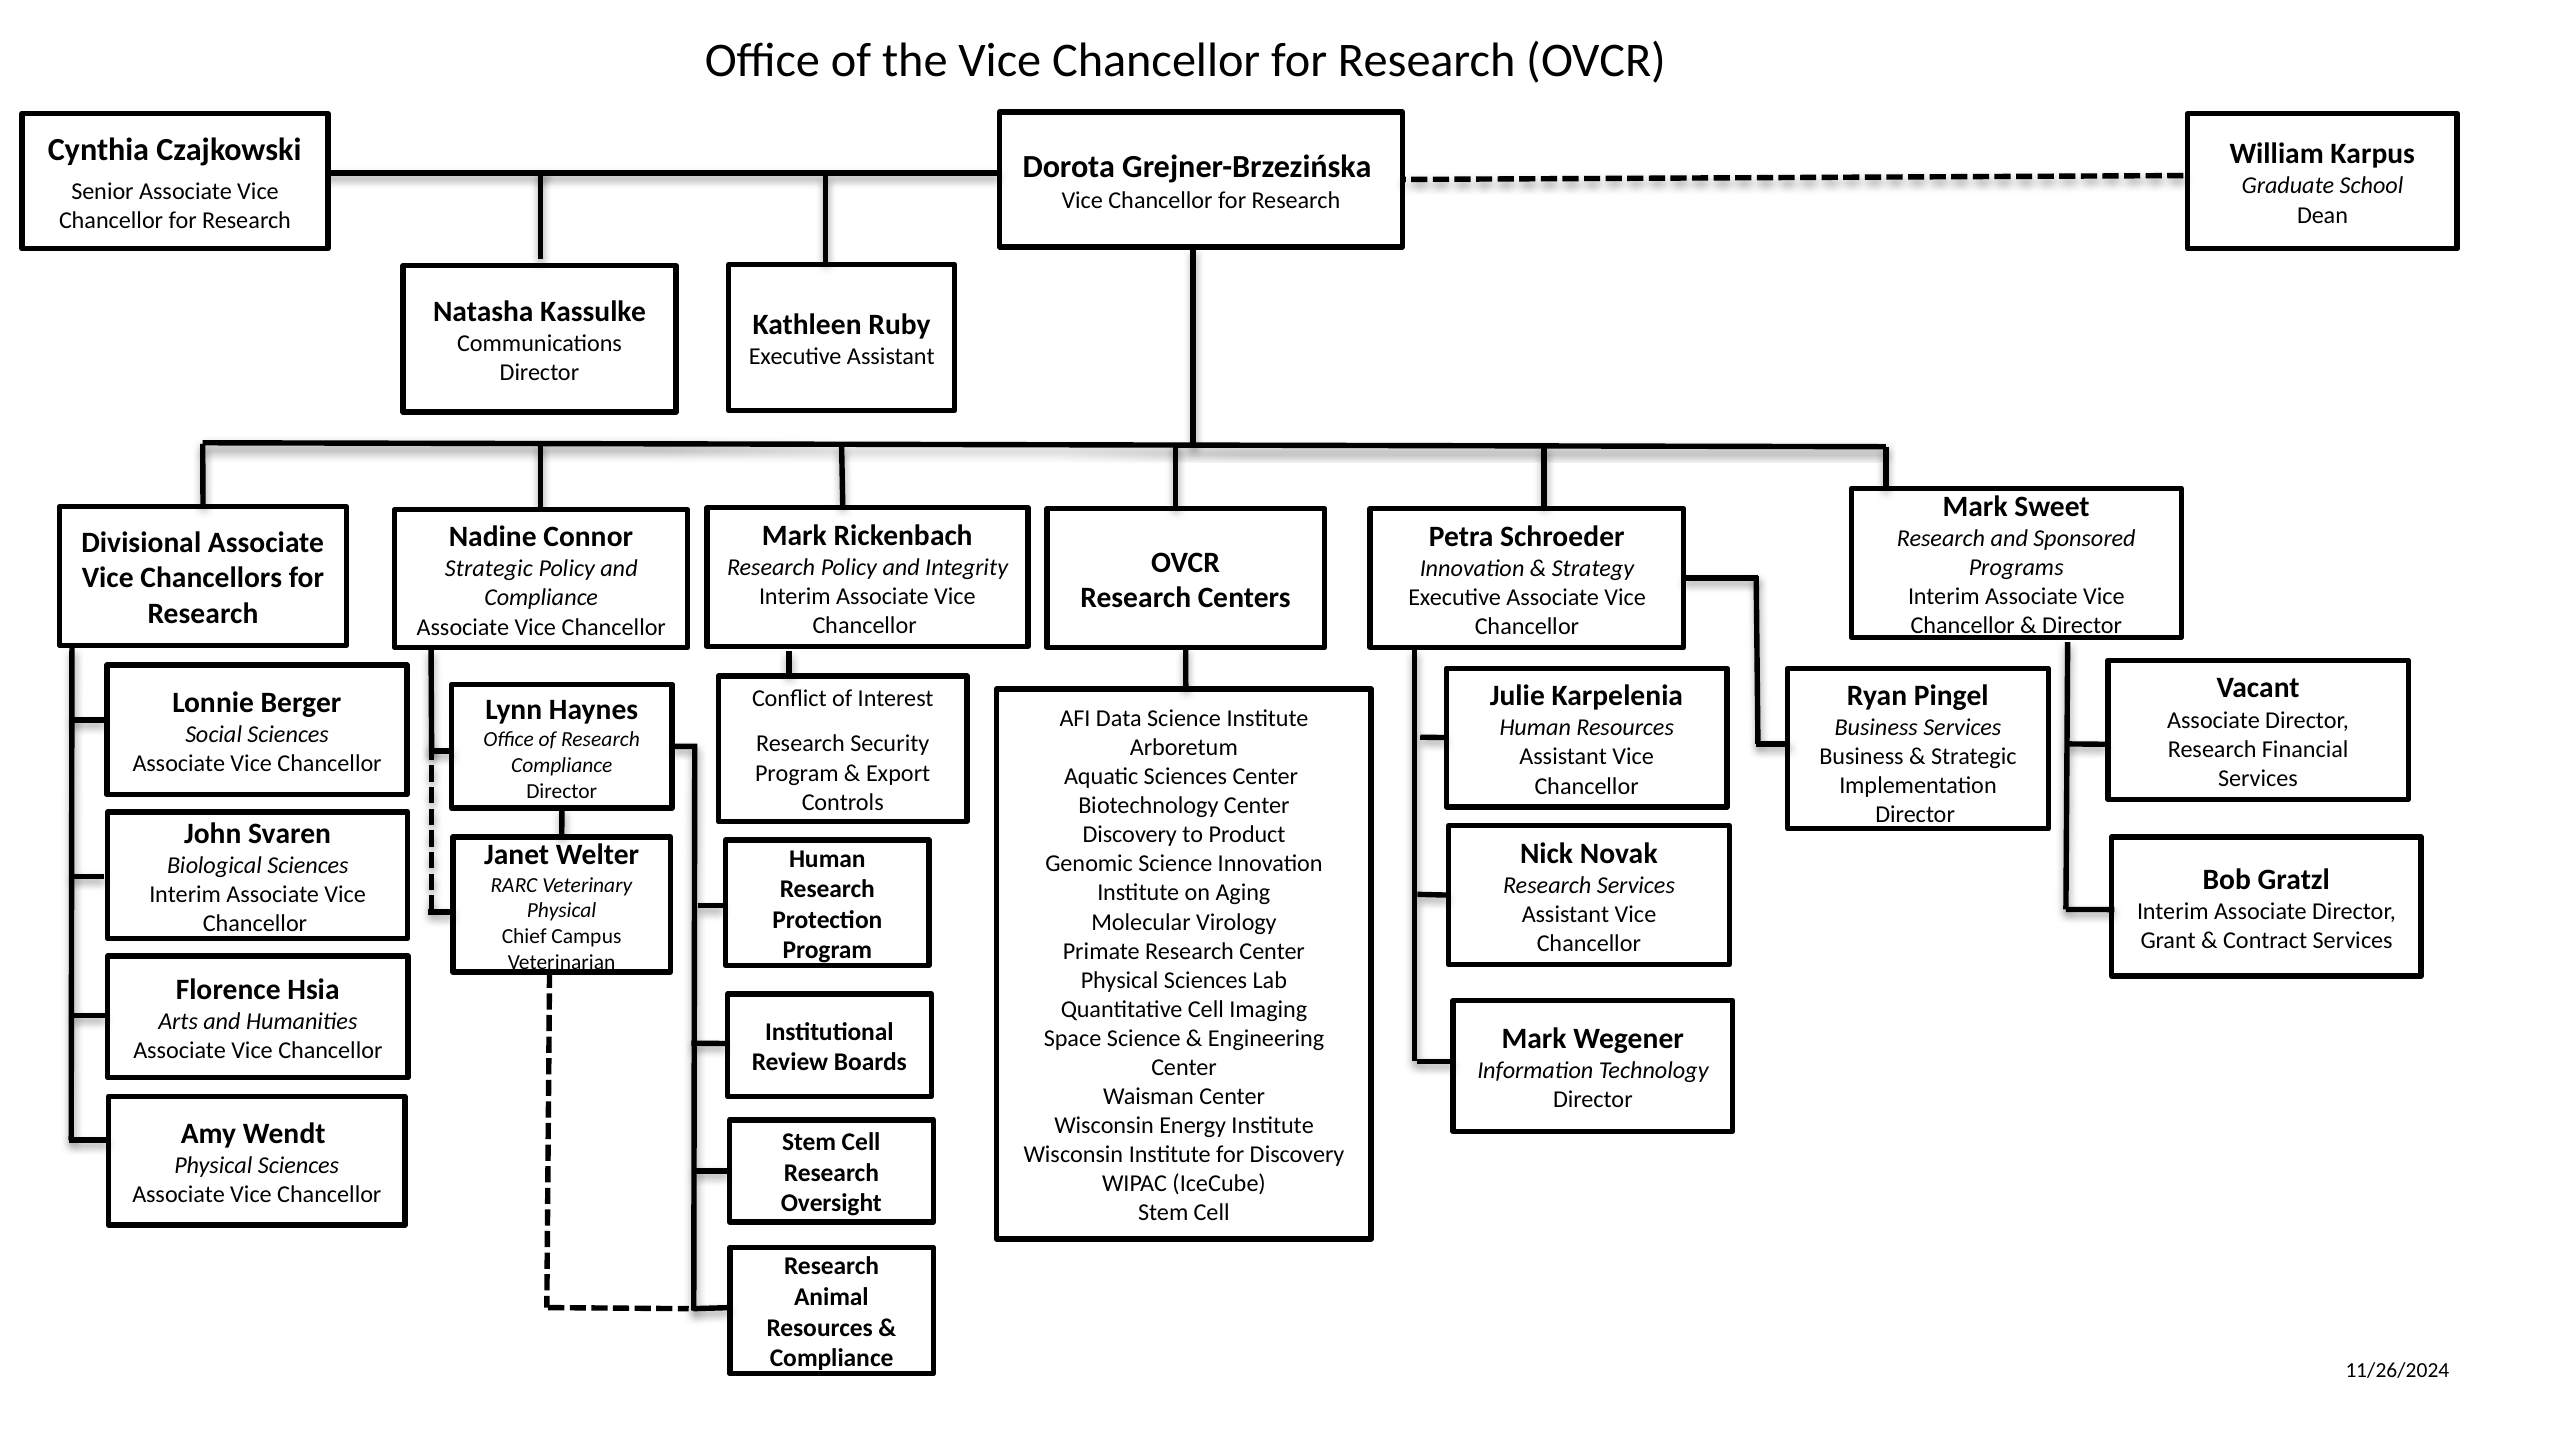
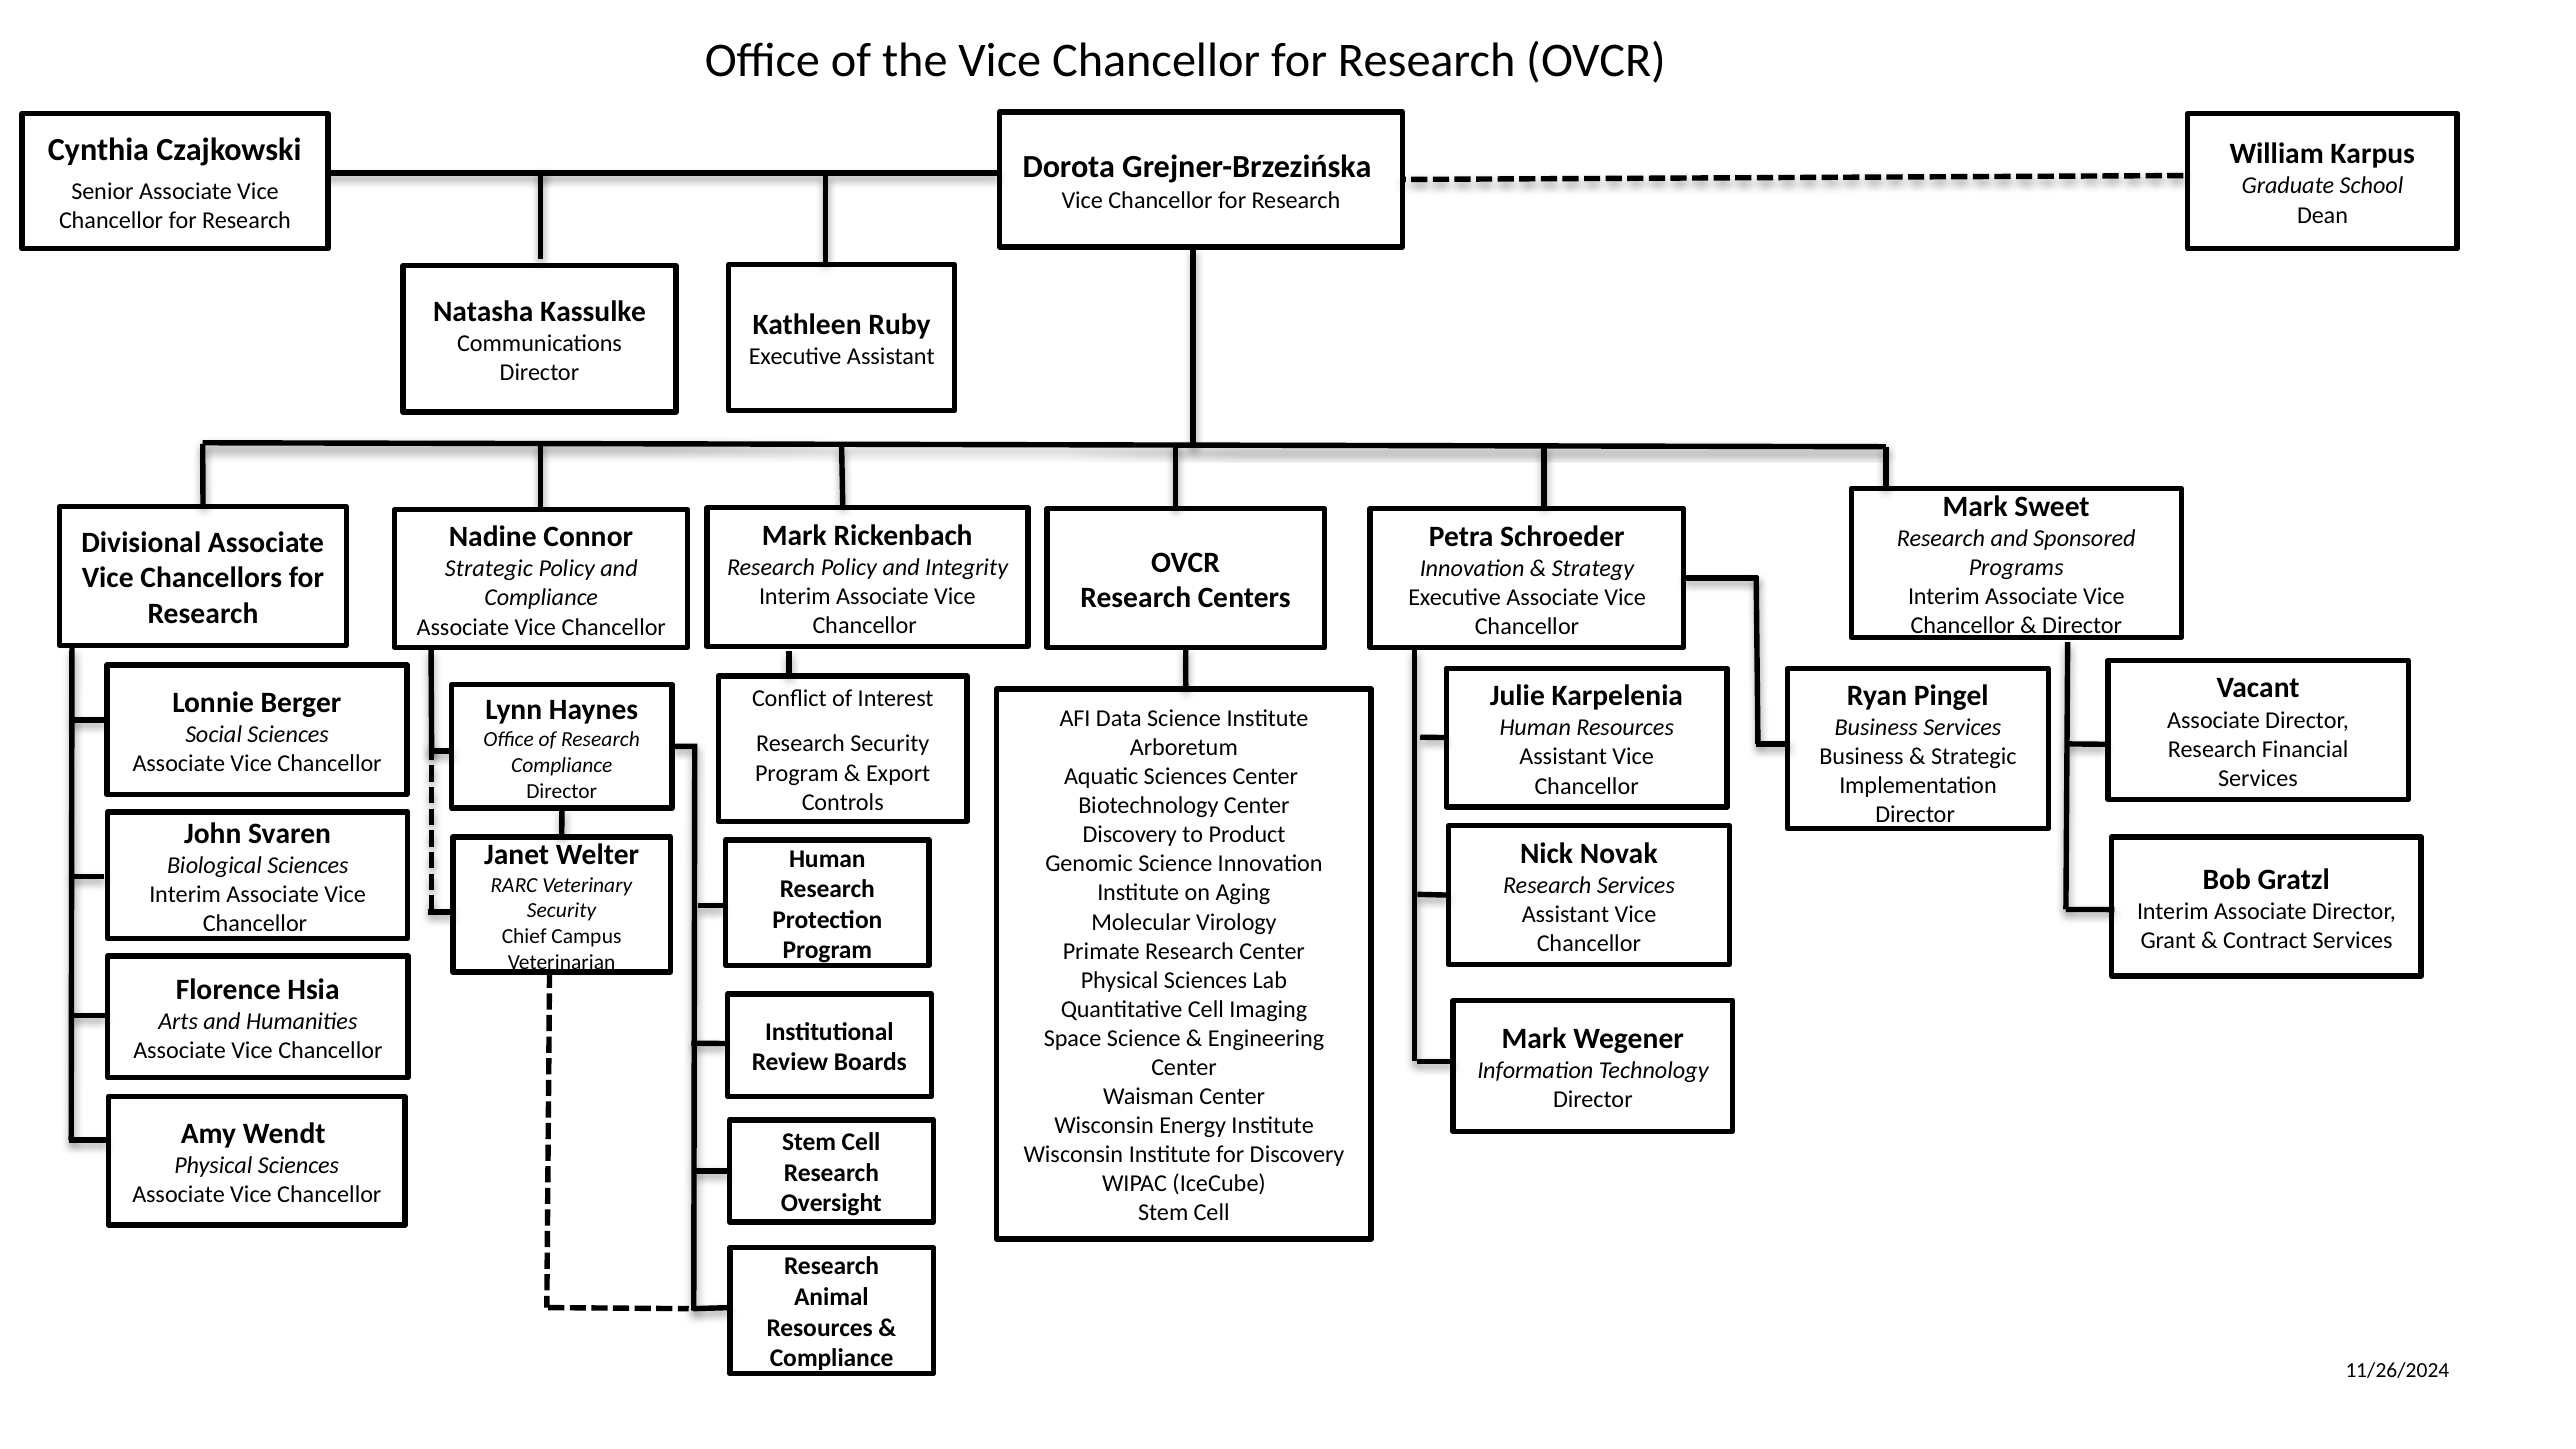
Physical: Physical -> Security (562, 911)
